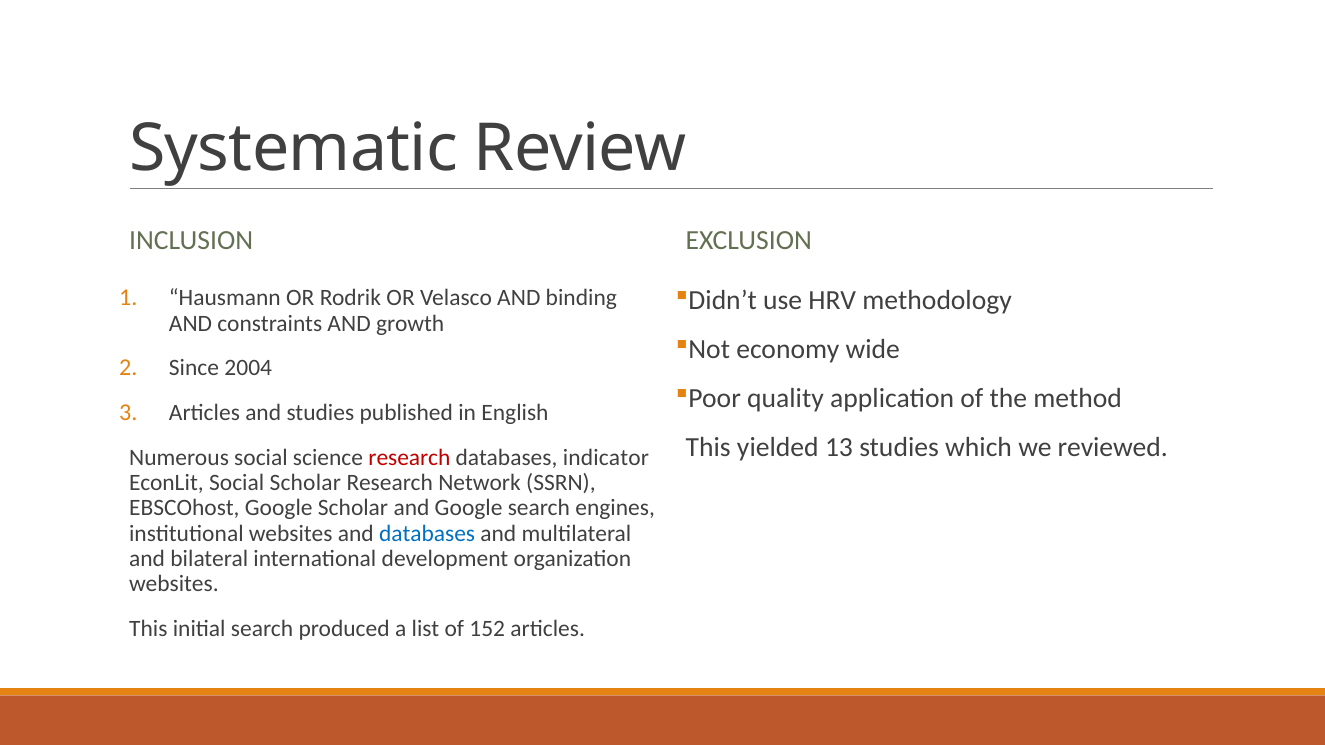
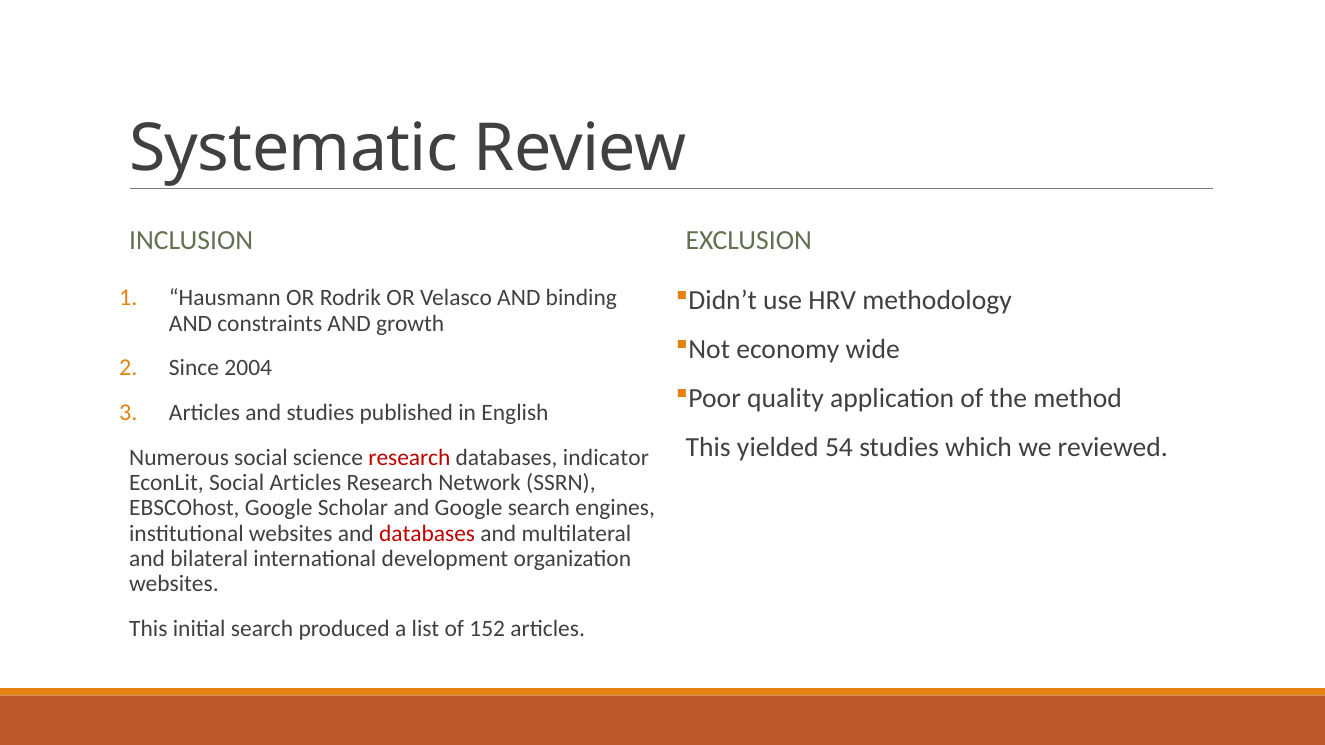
13: 13 -> 54 (839, 448)
Social Scholar: Scholar -> Articles (305, 483)
databases colour: blue -> red (427, 534)
